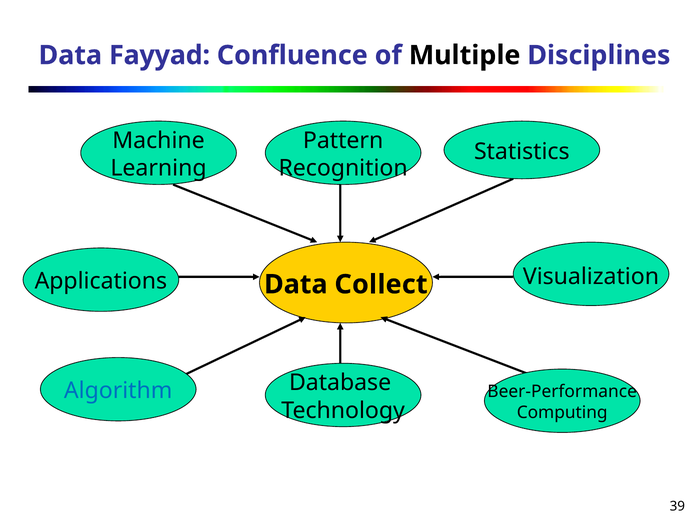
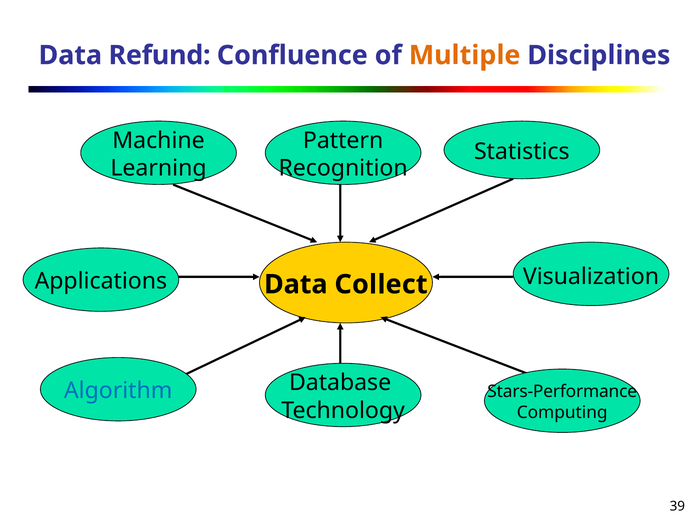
Fayyad: Fayyad -> Refund (160, 55)
Multiple colour: black -> orange (465, 55)
Beer-Performance: Beer-Performance -> Stars-Performance (562, 392)
